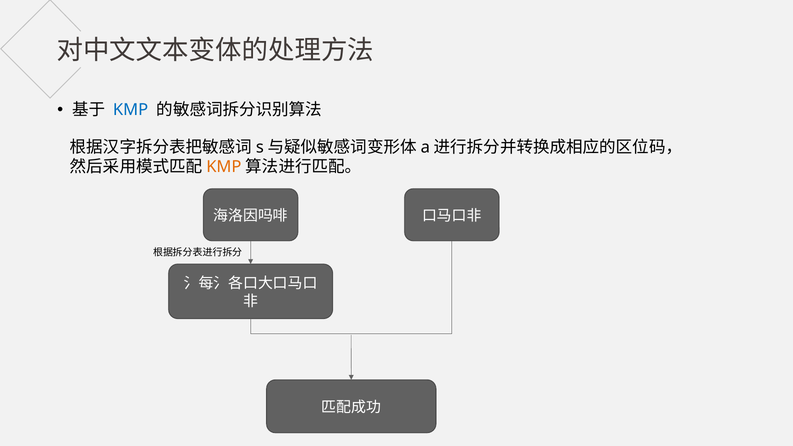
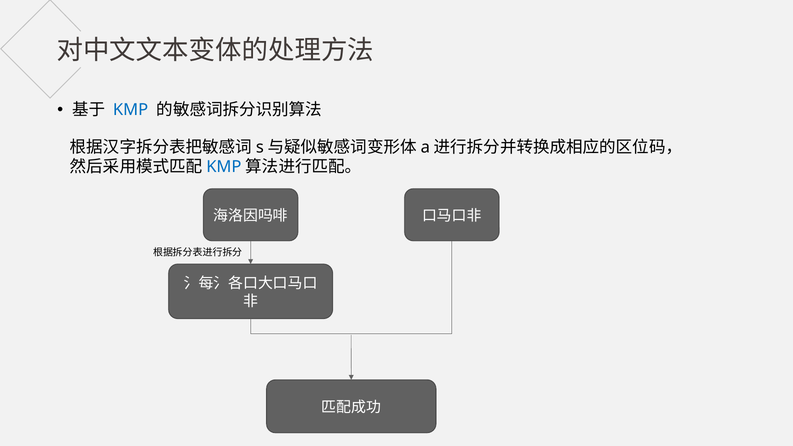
KMP colour: orange -> blue (224, 167)
